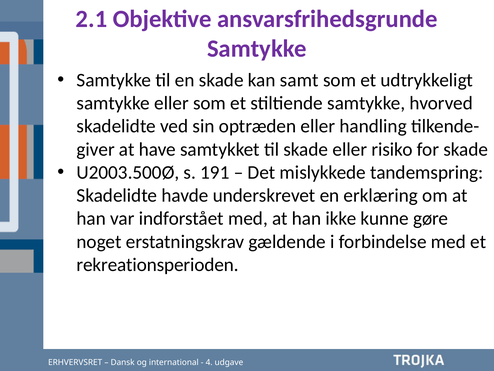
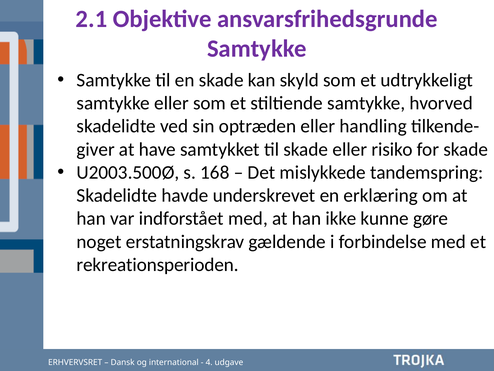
samt: samt -> skyld (299, 80)
191: 191 -> 168 (215, 172)
